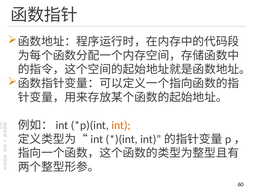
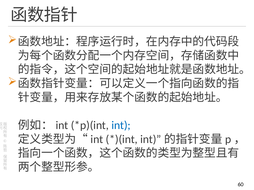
int colour: orange -> blue (121, 126)
